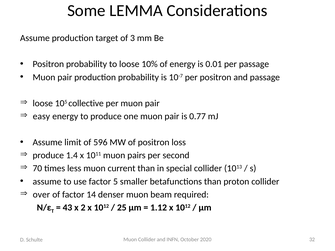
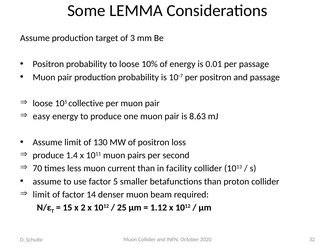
0.77: 0.77 -> 8.63 (198, 116)
596: 596 -> 130 (100, 142)
special: special -> facility (179, 169)
over: over -> limit (41, 195)
43: 43 -> 15 (67, 208)
